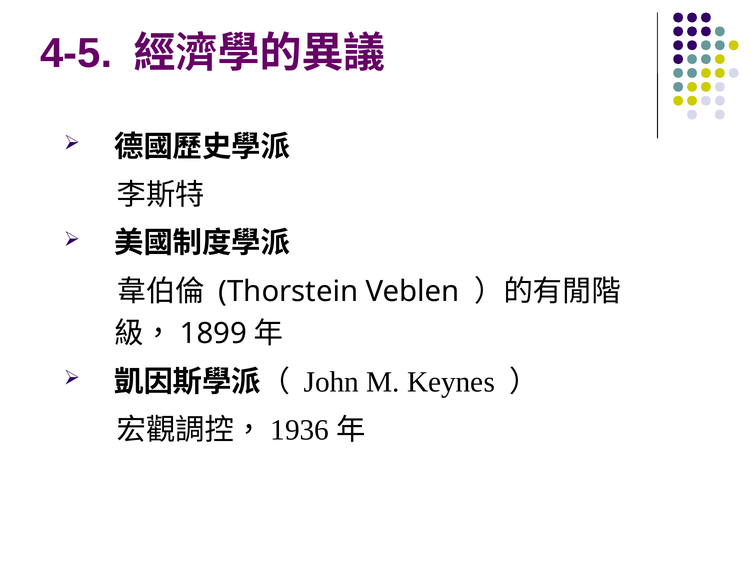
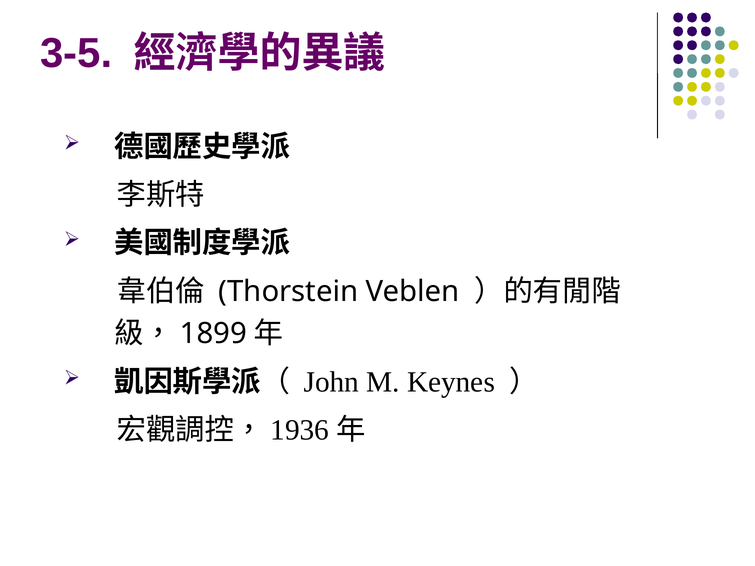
4-5: 4-5 -> 3-5 (76, 53)
